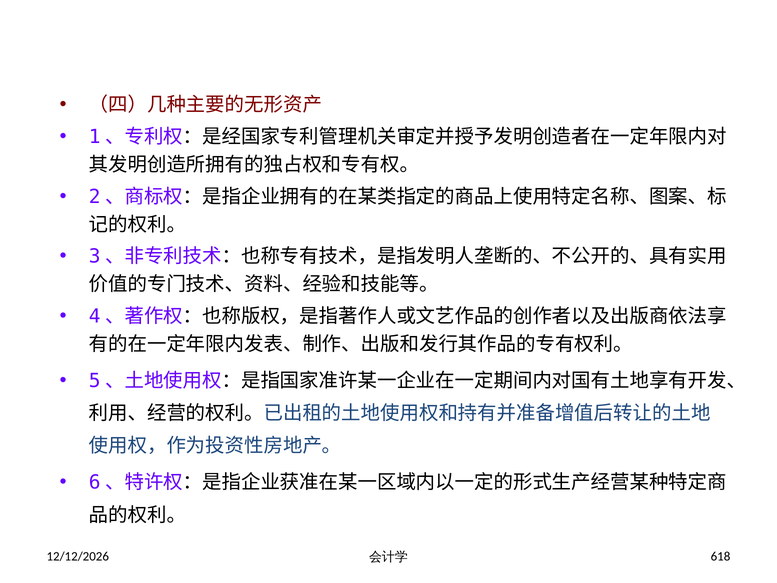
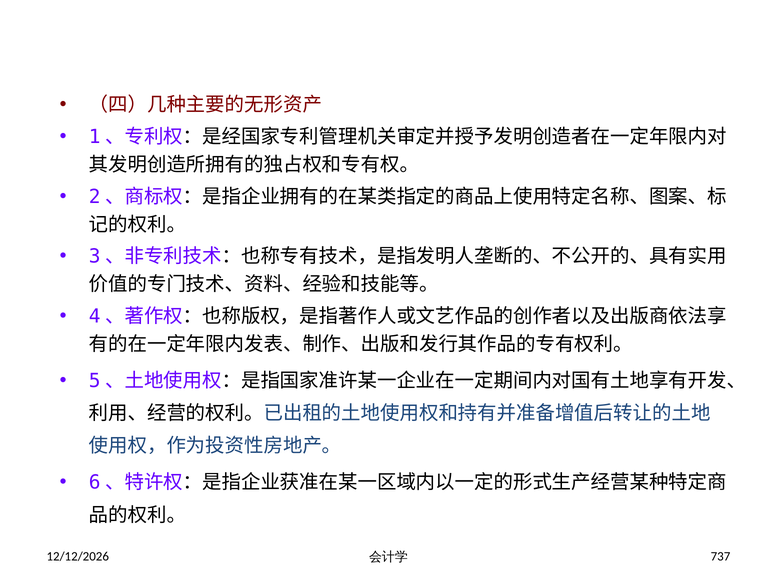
618: 618 -> 737 (721, 556)
